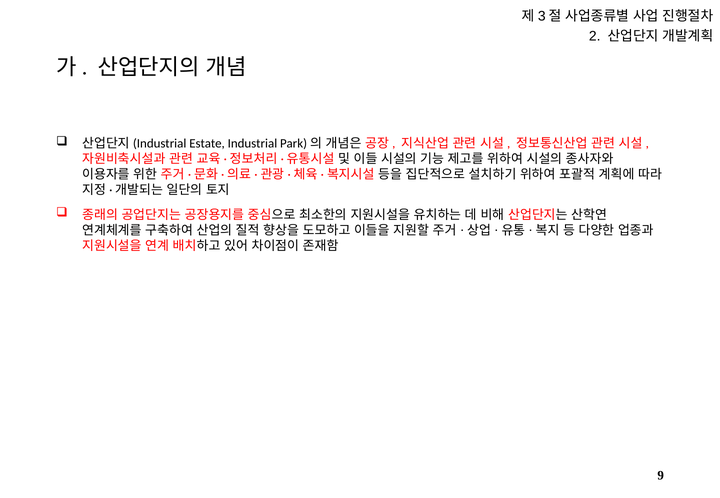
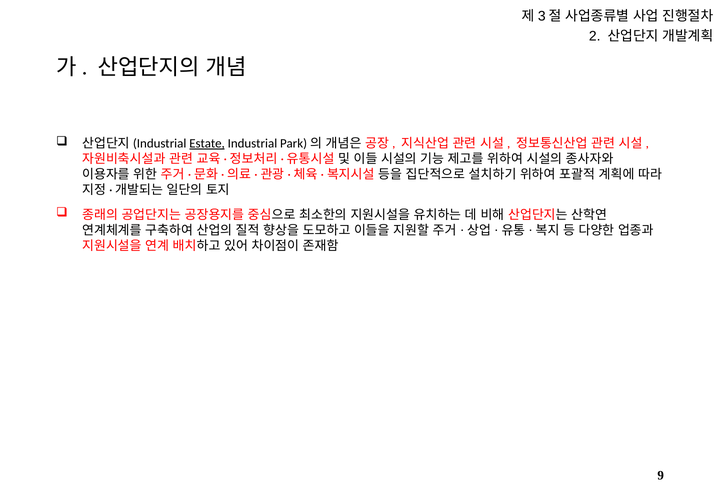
Estate underline: none -> present (207, 144)
